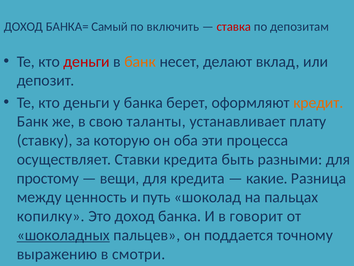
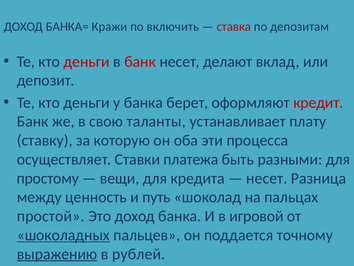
Самый: Самый -> Кражи (109, 27)
банк colour: orange -> red (140, 61)
кредит colour: orange -> red (318, 102)
Ставки кредита: кредита -> платежа (191, 159)
какие: какие -> несет (267, 178)
копилку: копилку -> простой (51, 216)
говорит: говорит -> игровой (257, 216)
выражению underline: none -> present (57, 254)
смотри: смотри -> рублей (139, 254)
